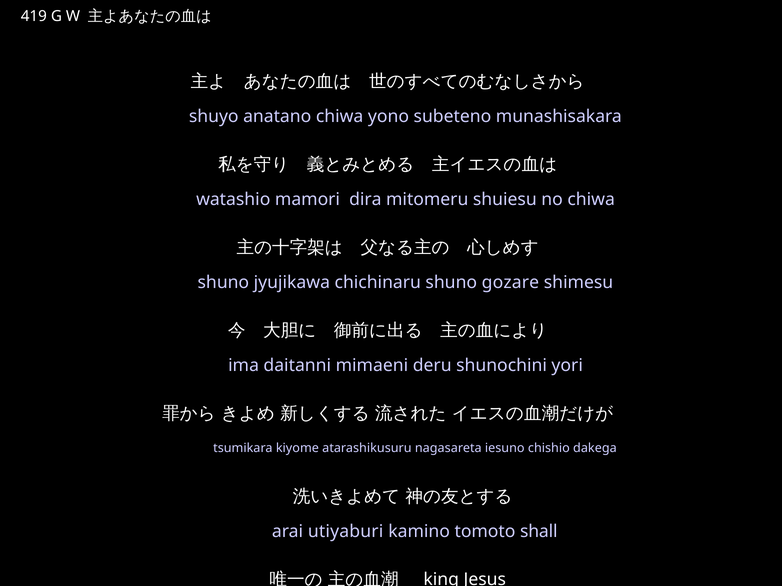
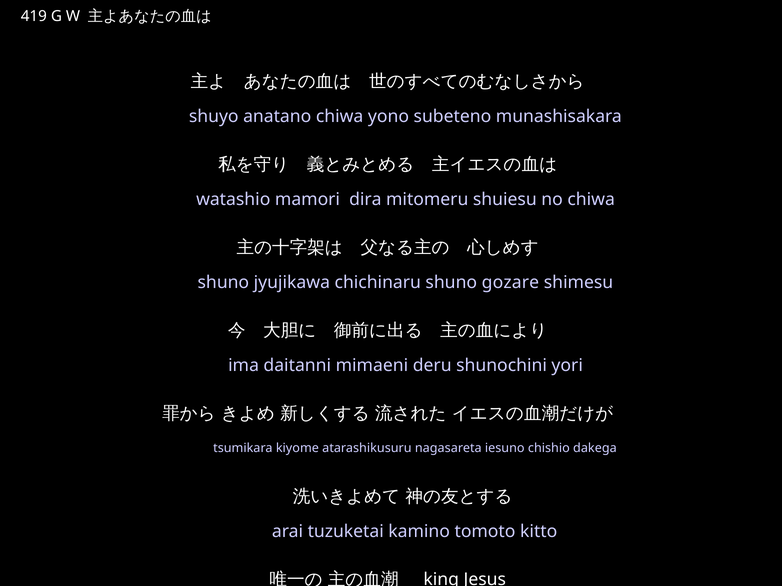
utiyaburi: utiyaburi -> tuzuketai (346, 532)
shall: shall -> kitto (539, 532)
